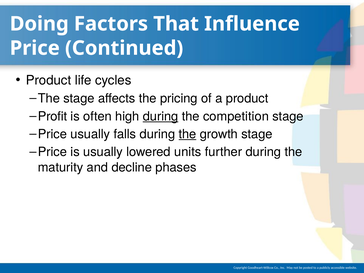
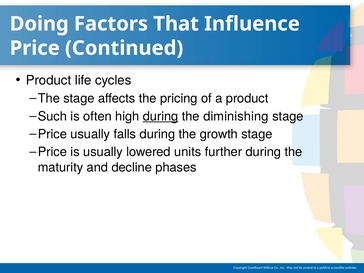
Profit: Profit -> Such (52, 116)
competition: competition -> diminishing (236, 116)
the underline: present -> none (187, 134)
